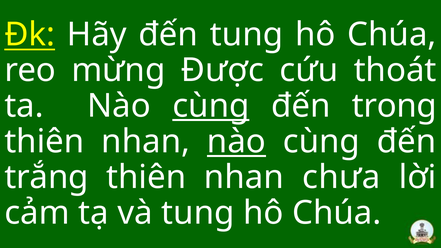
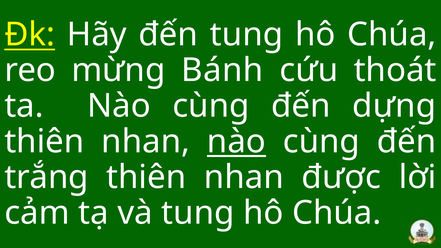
Được: Được -> Bánh (222, 70)
cùng underline: present -> none (211, 106)
trong: trong -> dựng (394, 106)
chưa: chưa -> được (341, 177)
